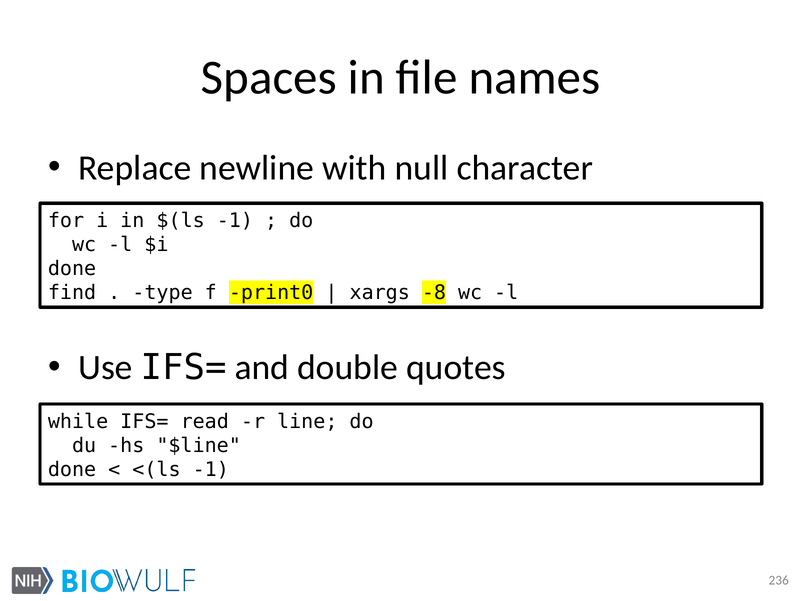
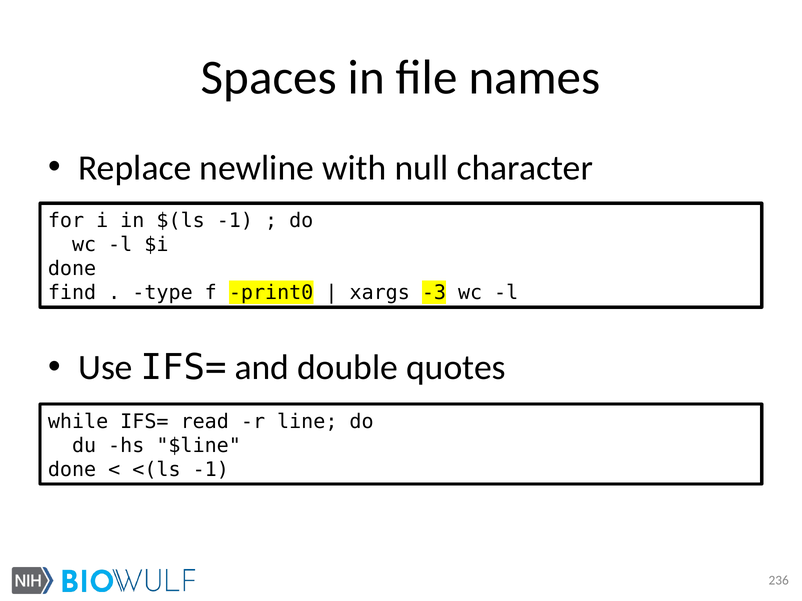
-8: -8 -> -3 (434, 293)
